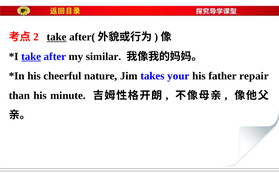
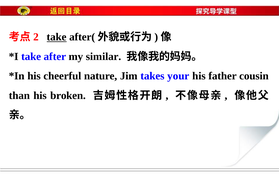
take underline: present -> none (31, 57)
repair: repair -> cousin (254, 76)
minute: minute -> broken (68, 96)
